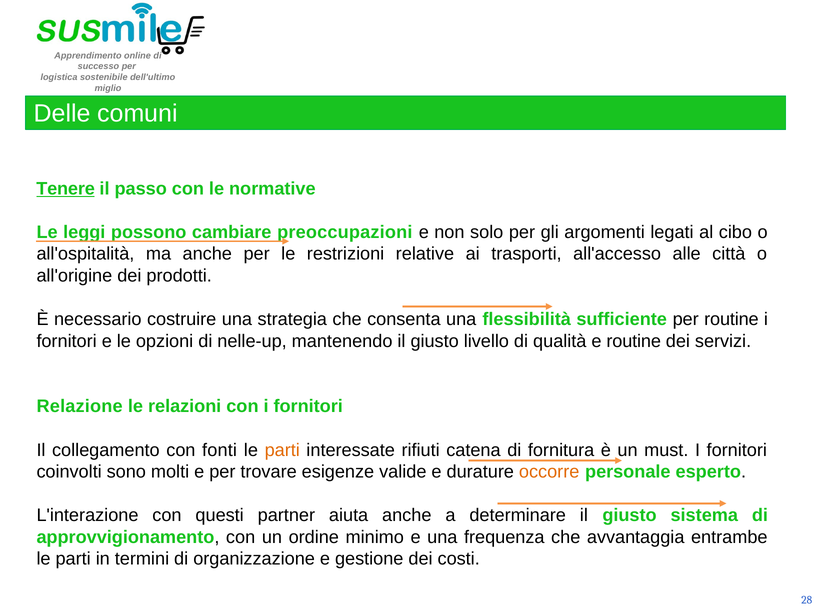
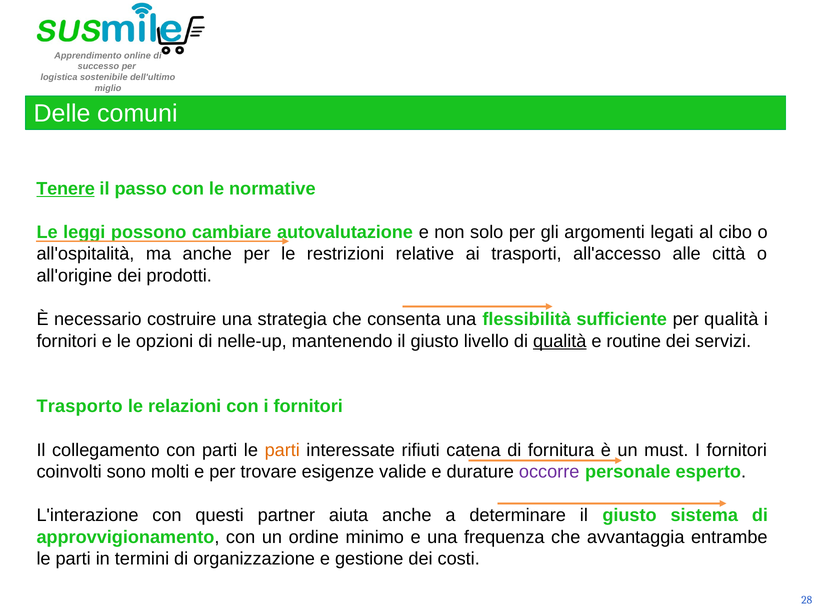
preoccupazioni: preoccupazioni -> autovalutazione (345, 232)
per routine: routine -> qualità (731, 319)
qualità underline: none -> present (560, 341)
Relazione: Relazione -> Trasporto (80, 406)
con fonti: fonti -> parti (220, 450)
occorre colour: orange -> purple (549, 472)
